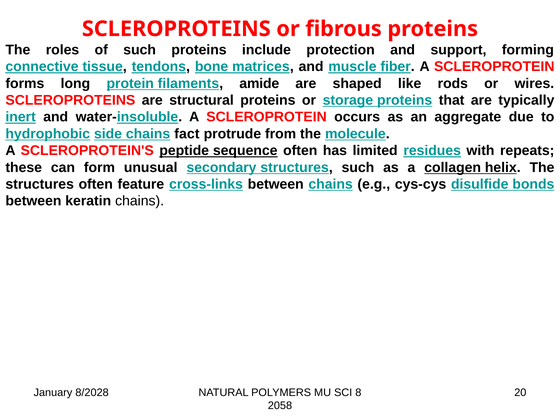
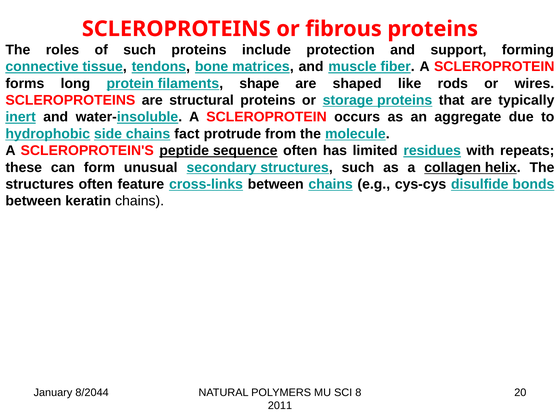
amide: amide -> shape (259, 83)
8/2028: 8/2028 -> 8/2044 (92, 393)
2058: 2058 -> 2011 (280, 406)
